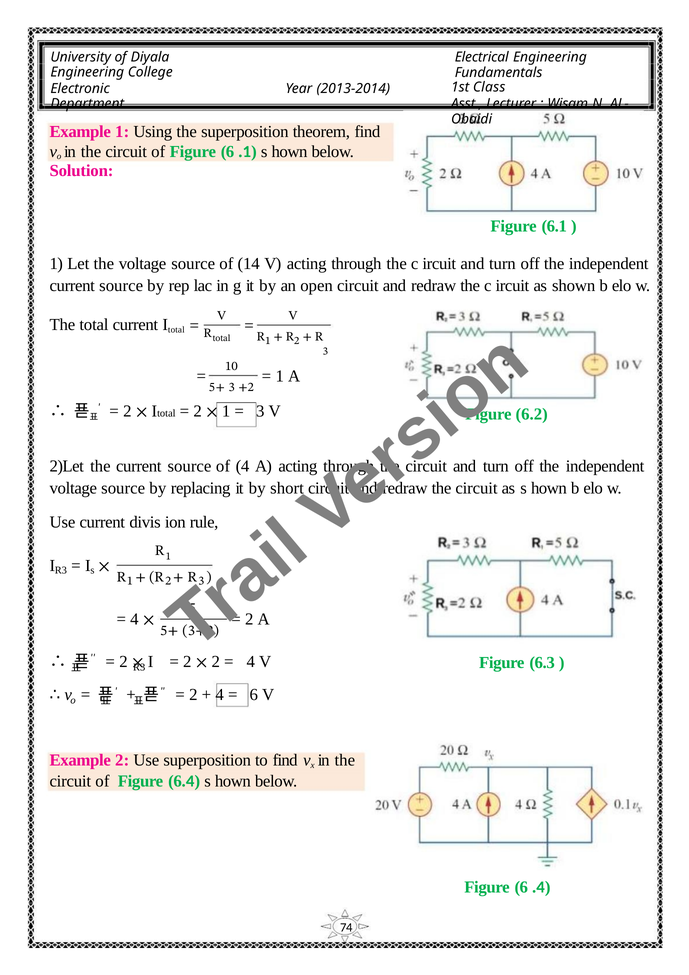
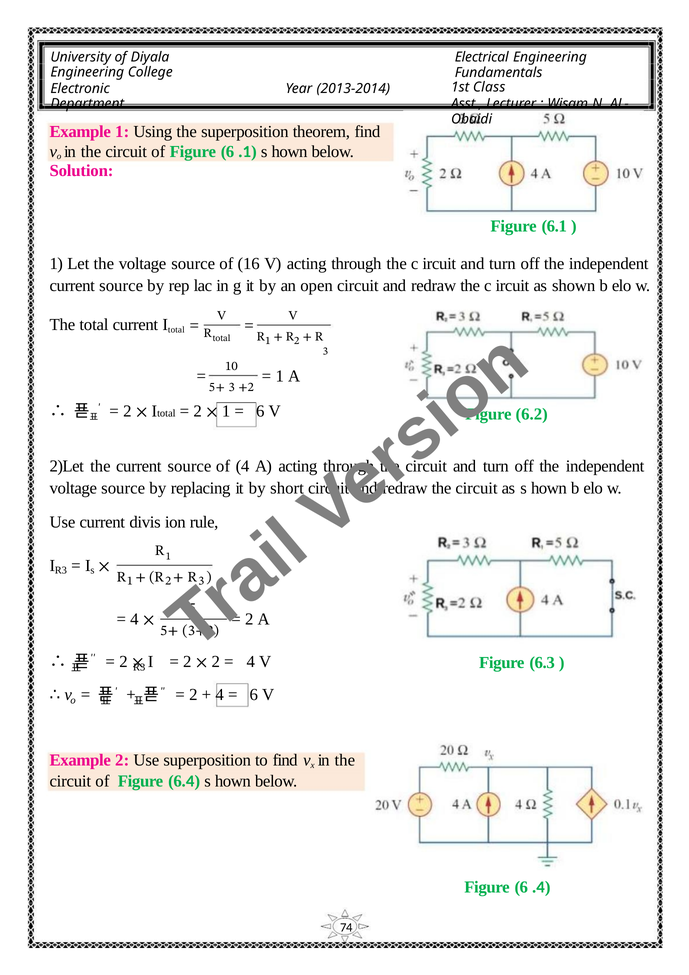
14: 14 -> 16 (249, 264)
3: 3 -> 6 (260, 411)
